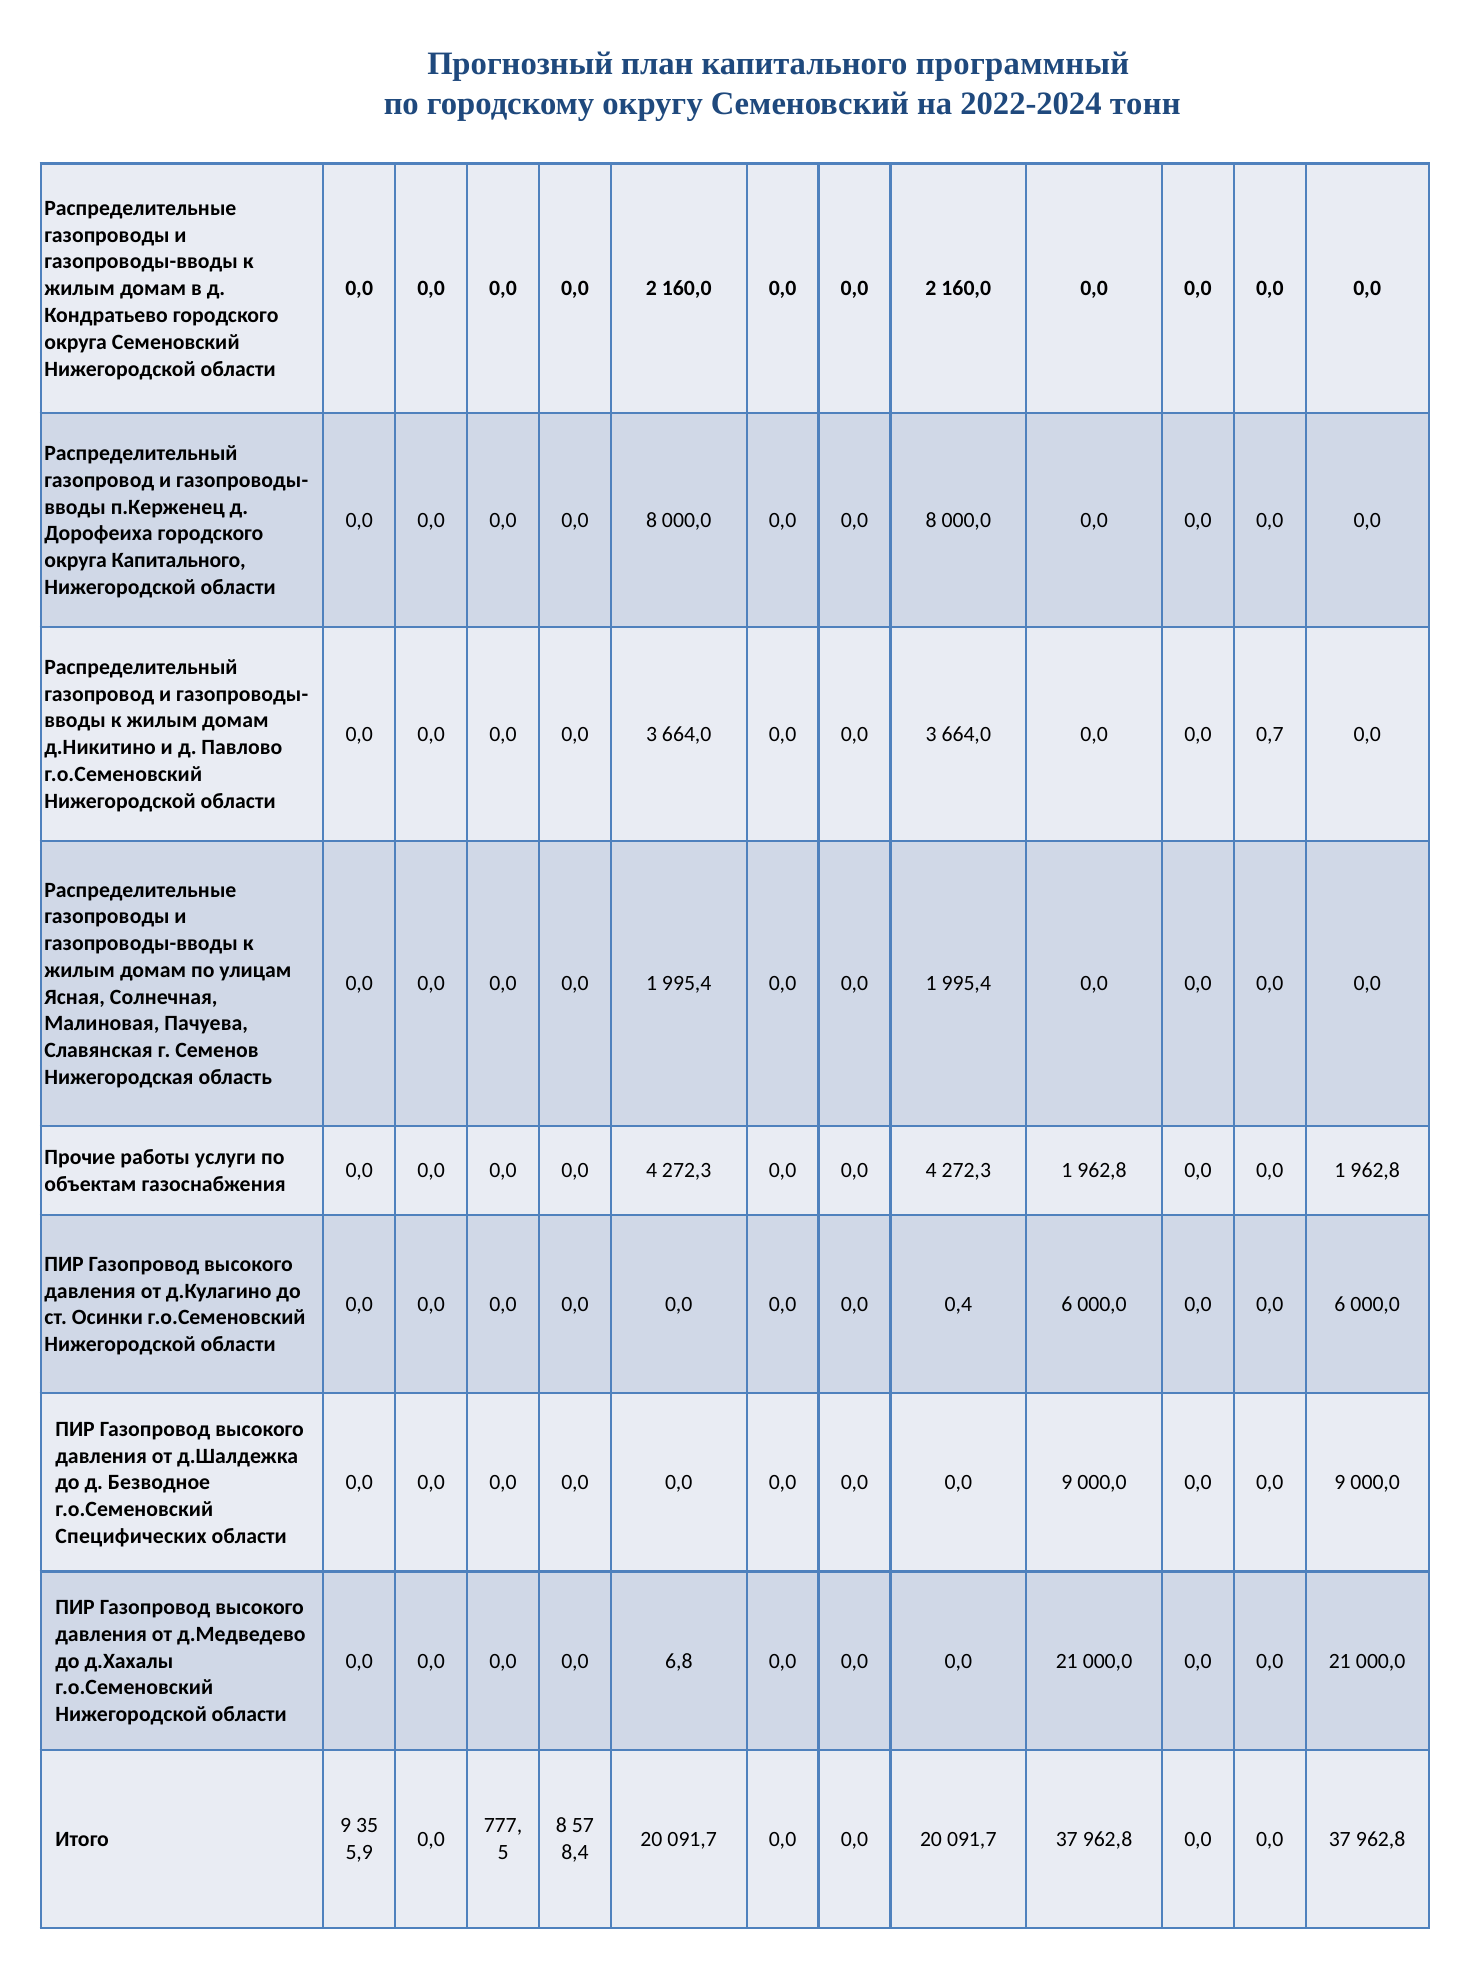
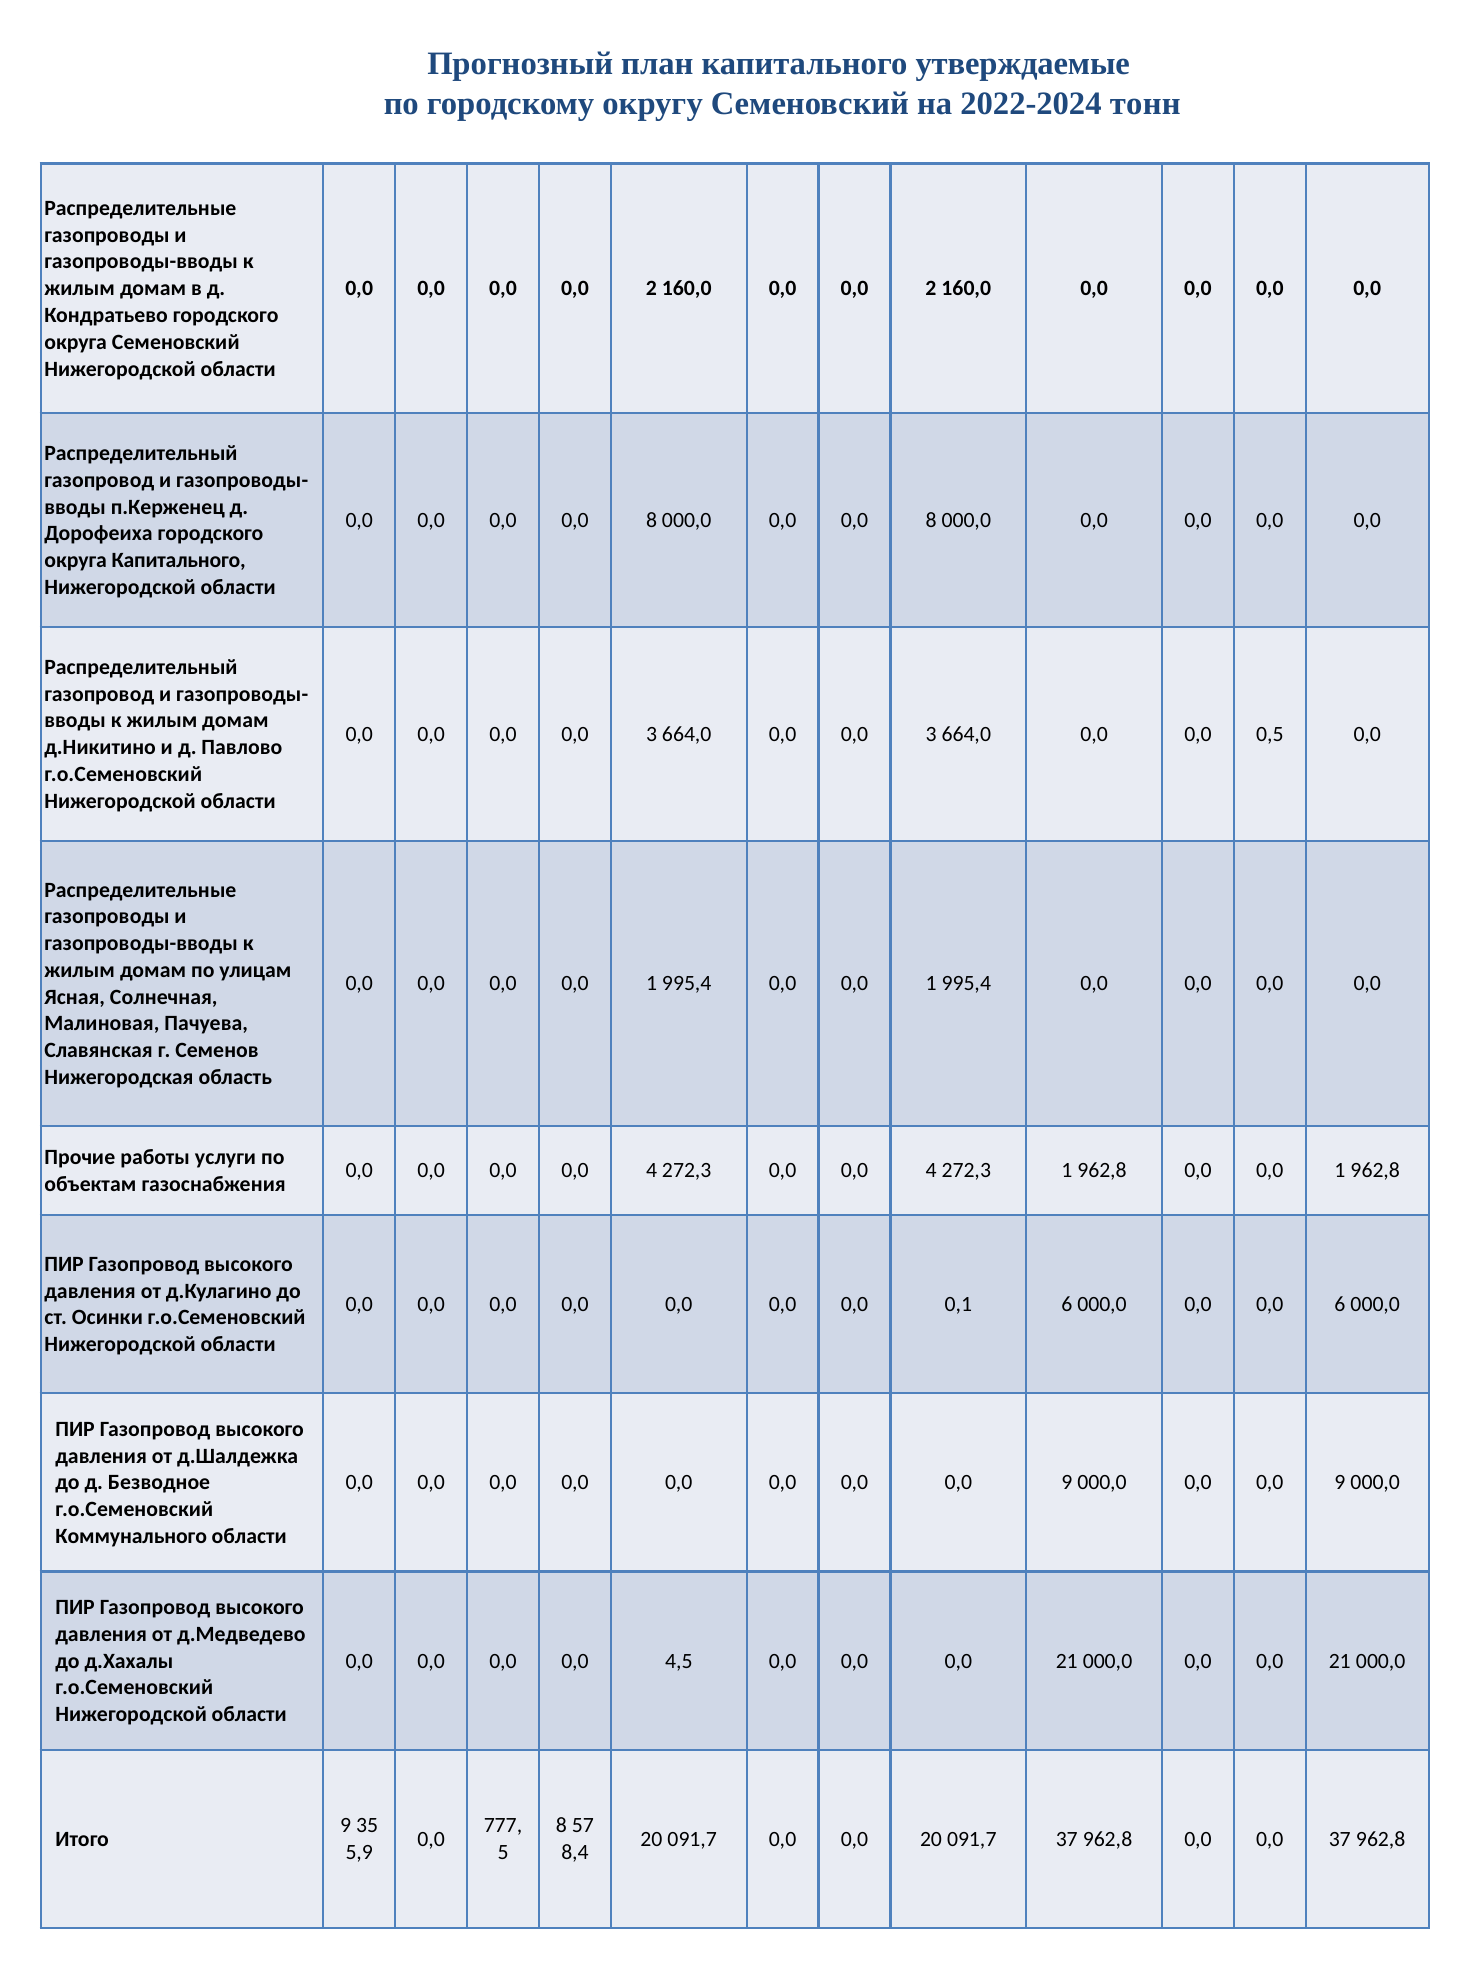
программный: программный -> утверждаемые (1023, 64)
0,7: 0,7 -> 0,5 (1270, 734)
0,4: 0,4 -> 0,1 (958, 1304)
Специфических: Специфических -> Коммунального (131, 1536)
6,8: 6,8 -> 4,5 (679, 1660)
